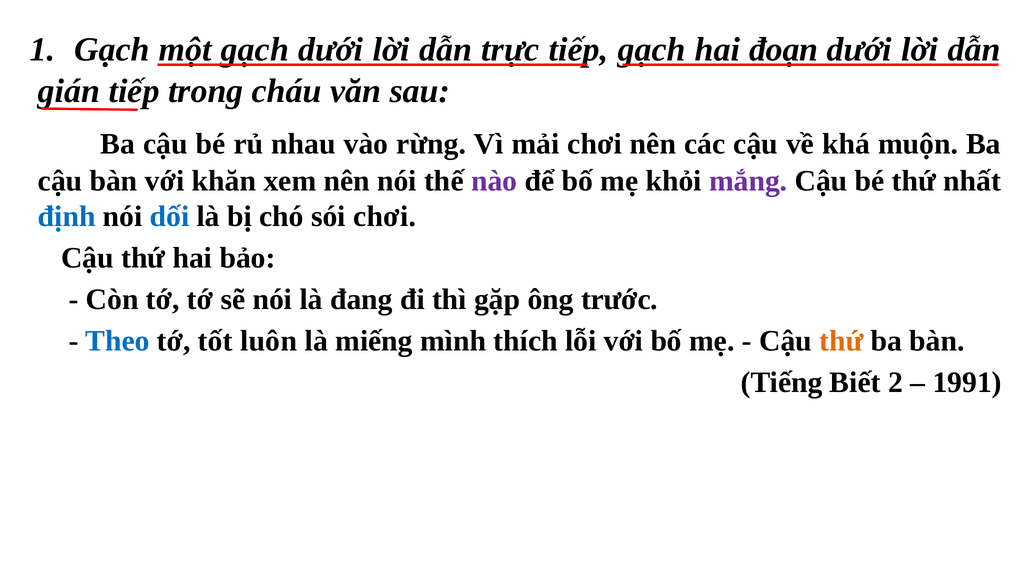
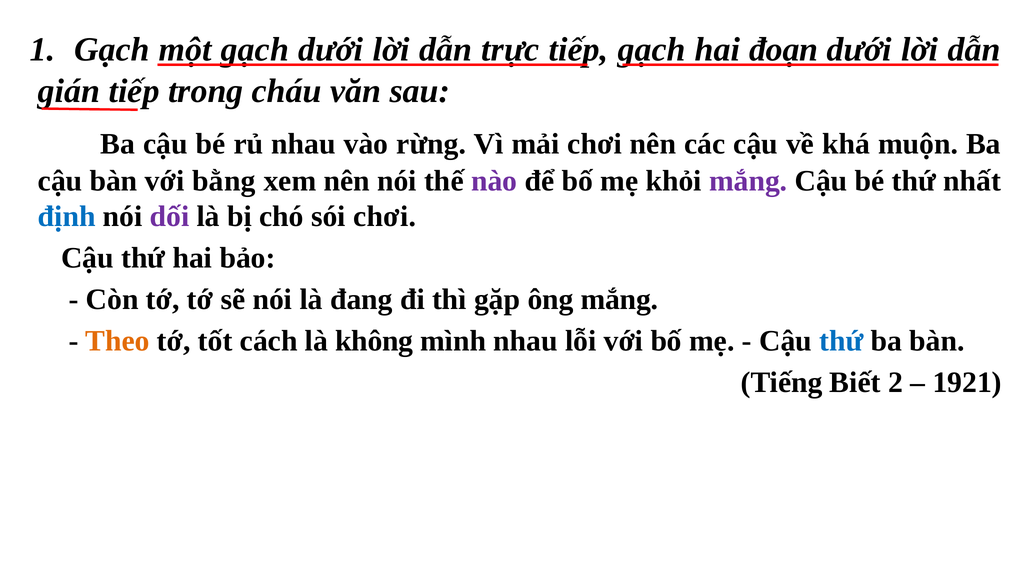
khăn: khăn -> bằng (224, 181)
dối colour: blue -> purple (170, 217)
ông trước: trước -> mắng (620, 300)
Theo colour: blue -> orange (117, 341)
luôn: luôn -> cách (269, 341)
miếng: miếng -> không (374, 341)
mình thích: thích -> nhau (526, 341)
thứ colour: orange -> blue (841, 341)
1991: 1991 -> 1921 (967, 383)
